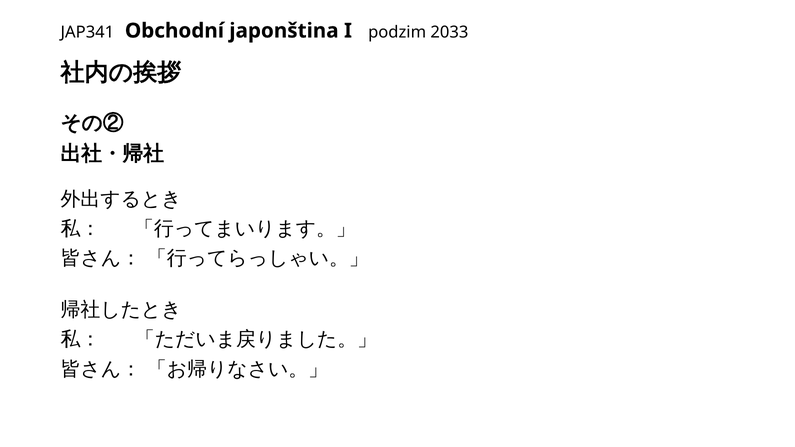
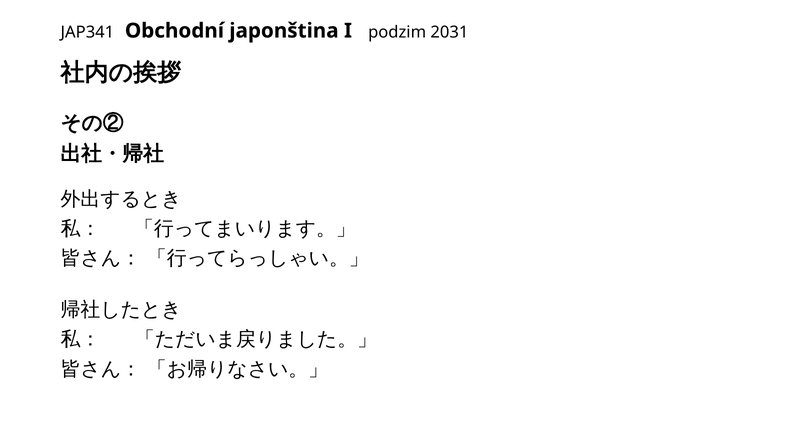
2033: 2033 -> 2031 (449, 32)
